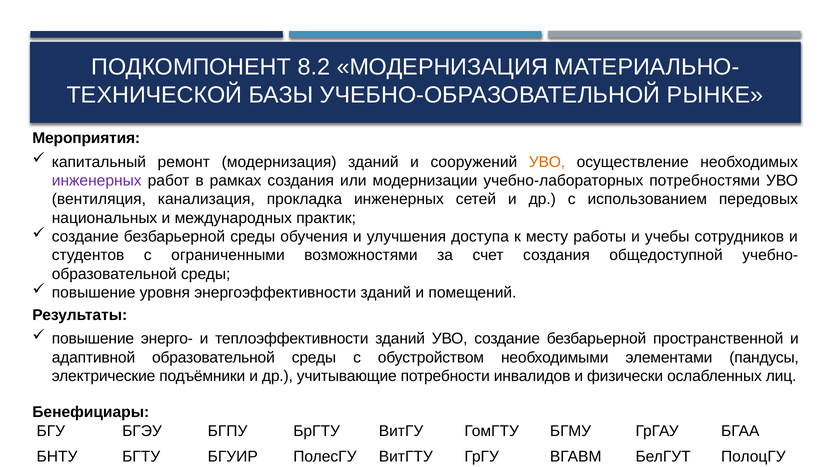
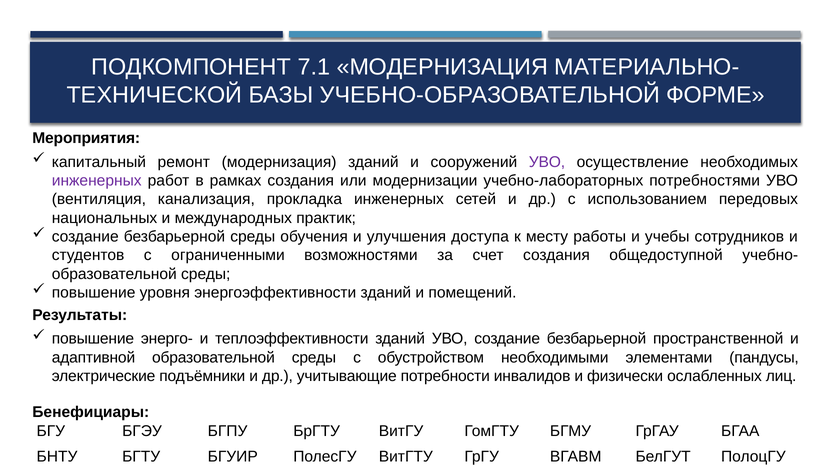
8.2: 8.2 -> 7.1 (314, 67)
РЫНКЕ: РЫНКЕ -> ФОРМЕ (715, 95)
УВО colour: orange -> purple (547, 162)
